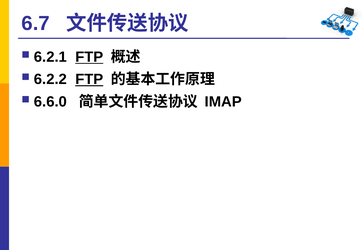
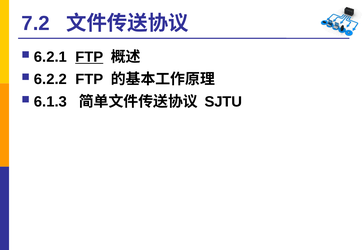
6.7: 6.7 -> 7.2 (36, 23)
FTP underline: present -> none (89, 80)
6.6.0: 6.6.0 -> 6.1.3 (50, 102)
IMAP: IMAP -> SJTU (223, 102)
